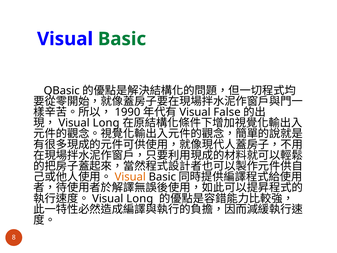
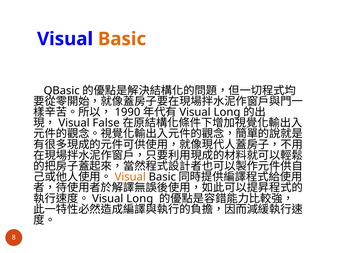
Basic colour: green -> orange (122, 39)
False: False -> Long (227, 112)
Long: Long -> False (106, 123)
